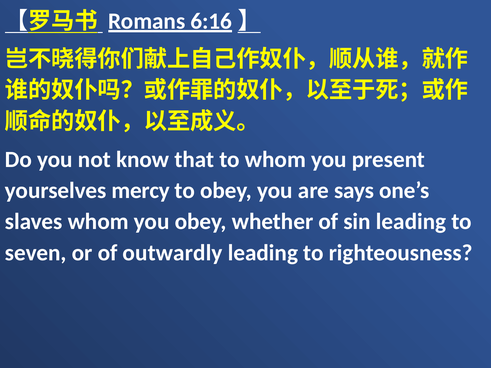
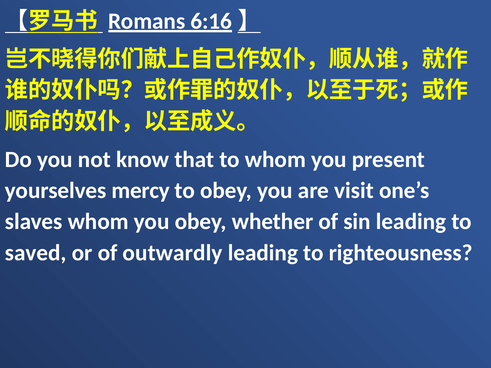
says: says -> visit (354, 191)
seven: seven -> saved (36, 253)
